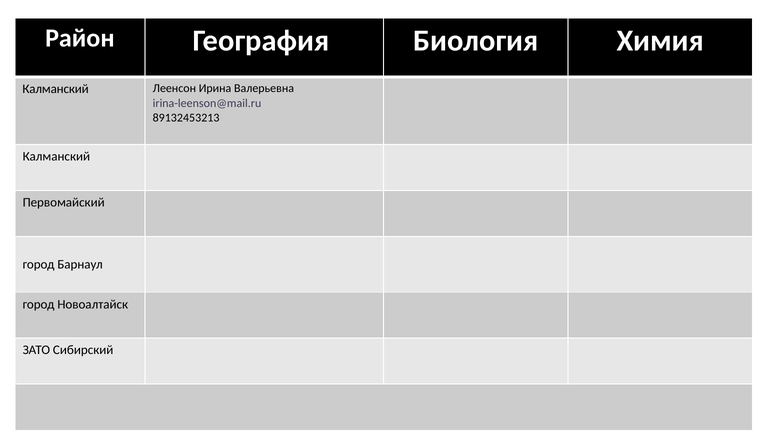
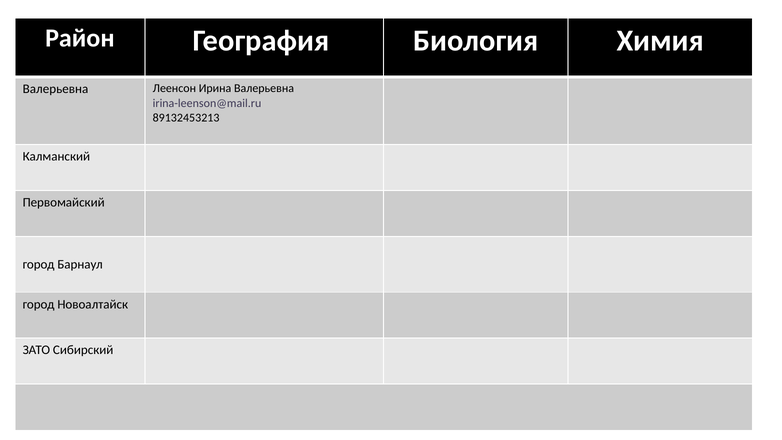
Калманский: Калманский -> Валерьевна (56, 89)
